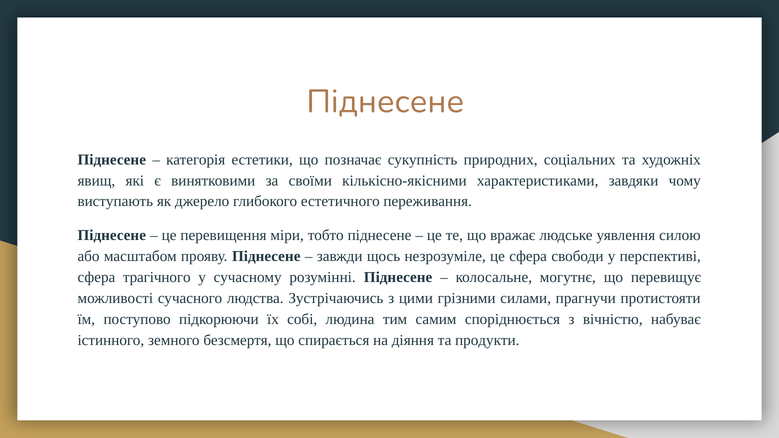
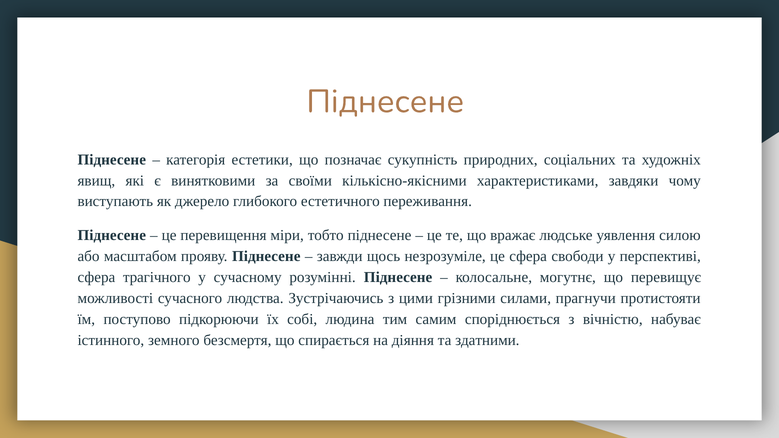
продукти: продукти -> здатними (487, 340)
